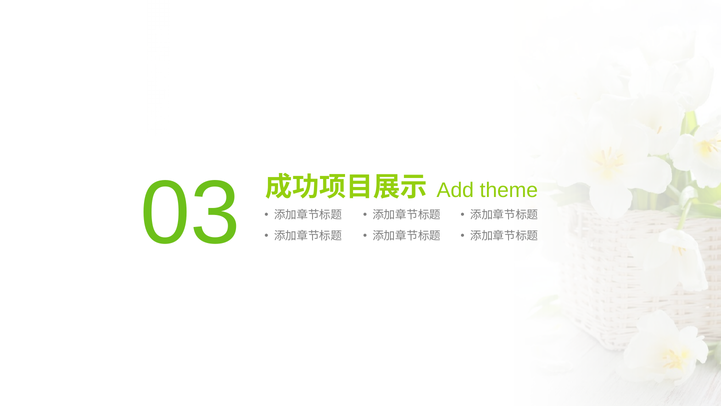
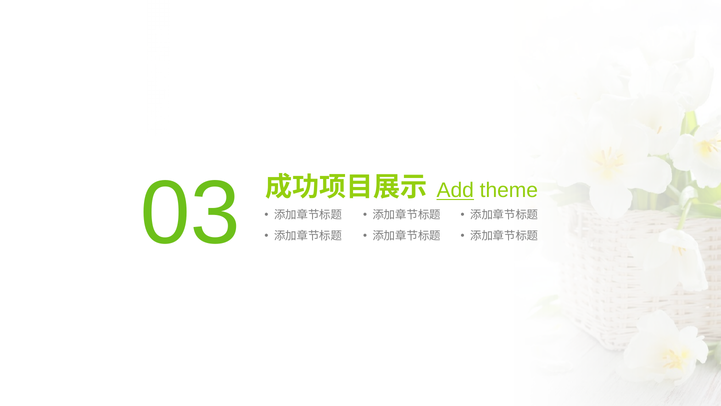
Add underline: none -> present (455, 190)
